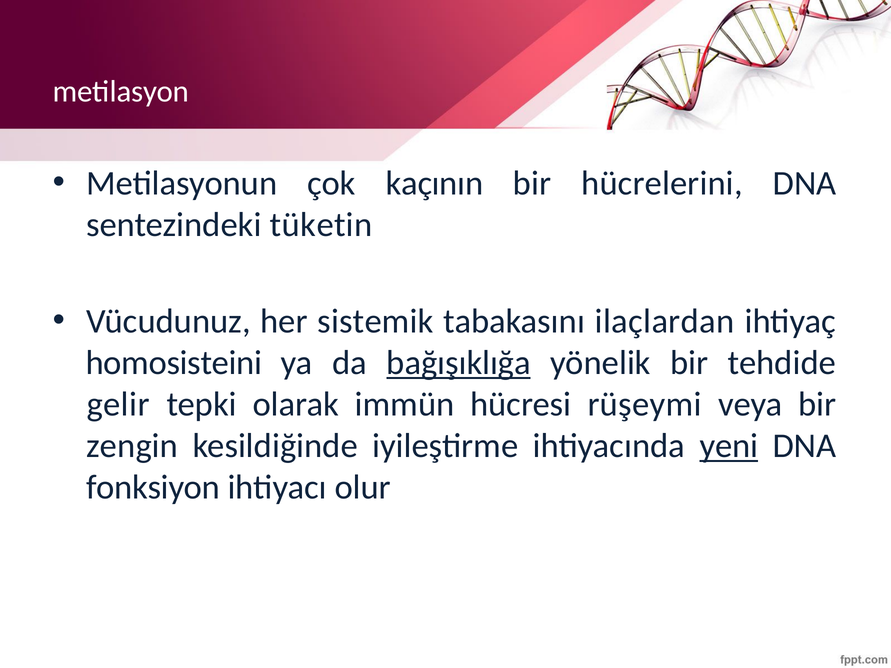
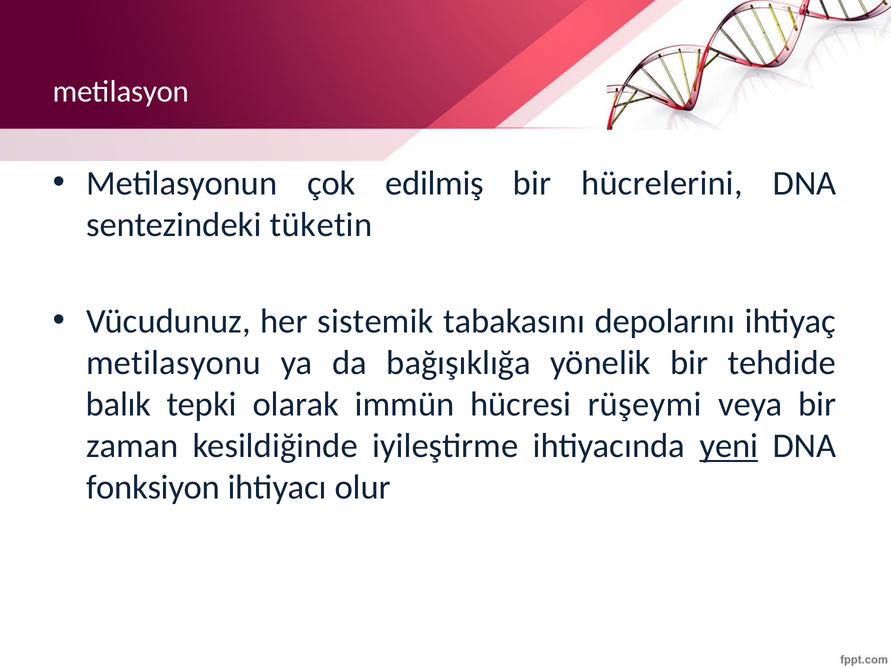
kaçının: kaçının -> edilmiş (435, 183)
ilaçlardan: ilaçlardan -> depolarını (665, 322)
homosisteini: homosisteini -> metilasyonu (174, 363)
bağışıklığa underline: present -> none (459, 363)
gelir: gelir -> balık (119, 405)
zengin: zengin -> zaman (132, 446)
